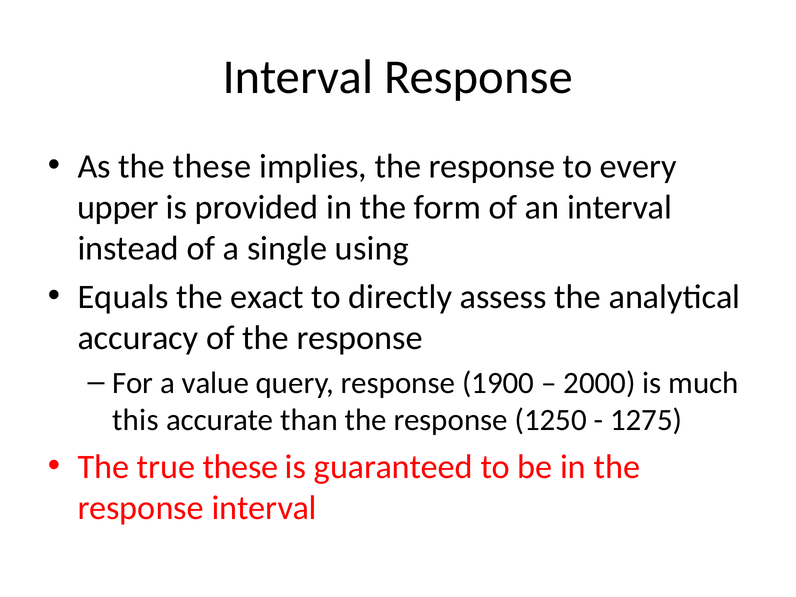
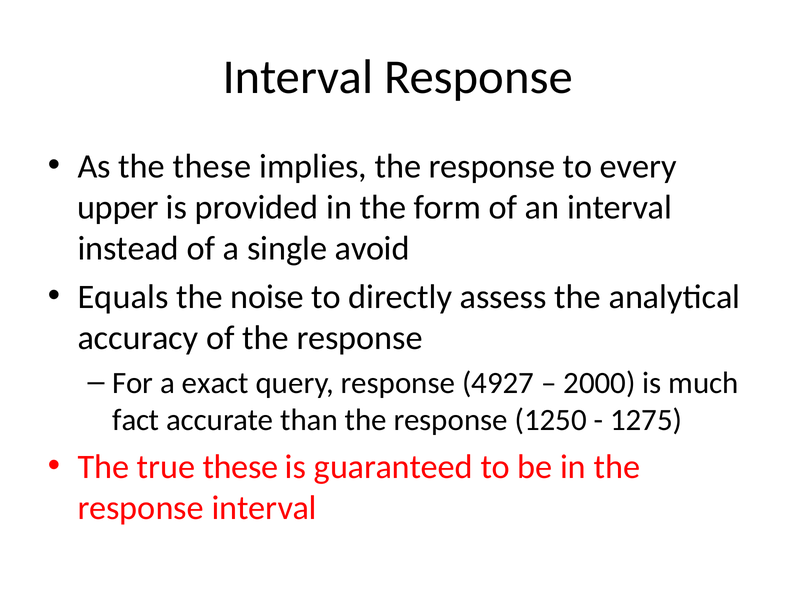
using: using -> avoid (372, 249)
exact: exact -> noise (267, 297)
value: value -> exact (215, 383)
1900: 1900 -> 4927 (498, 383)
this: this -> fact (136, 420)
